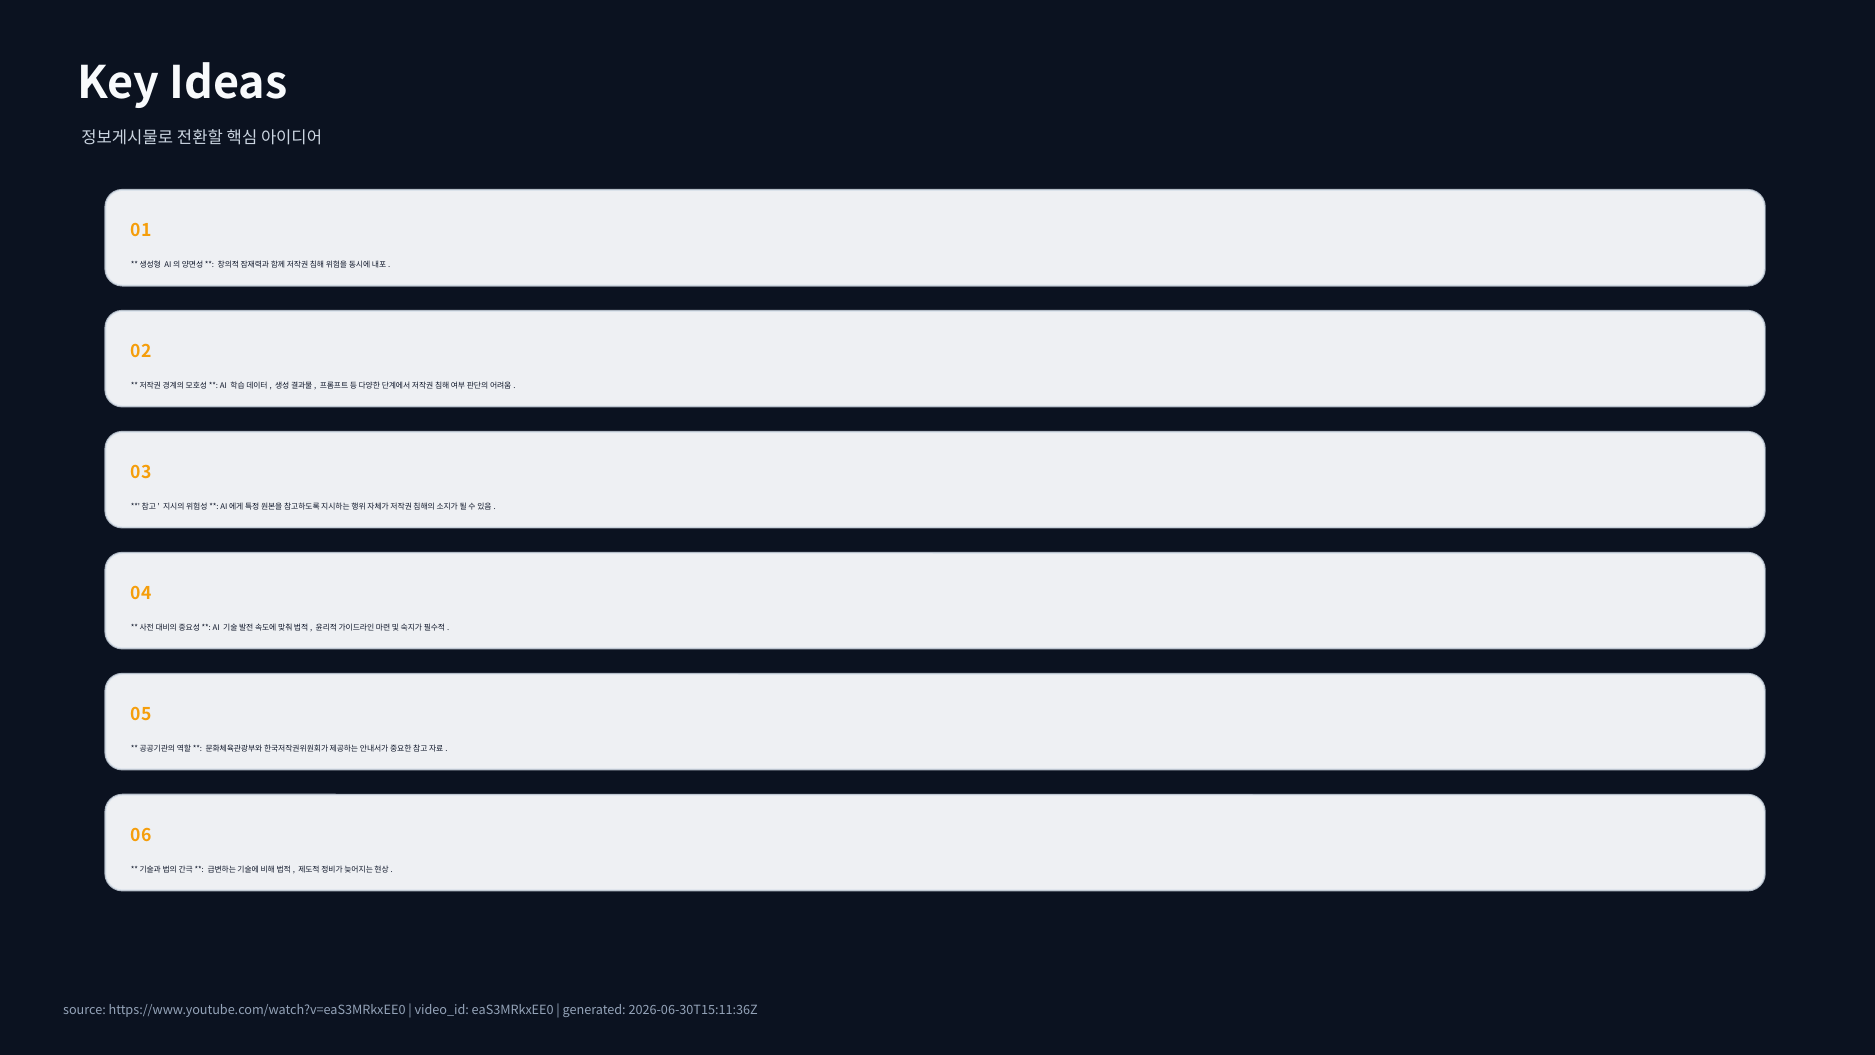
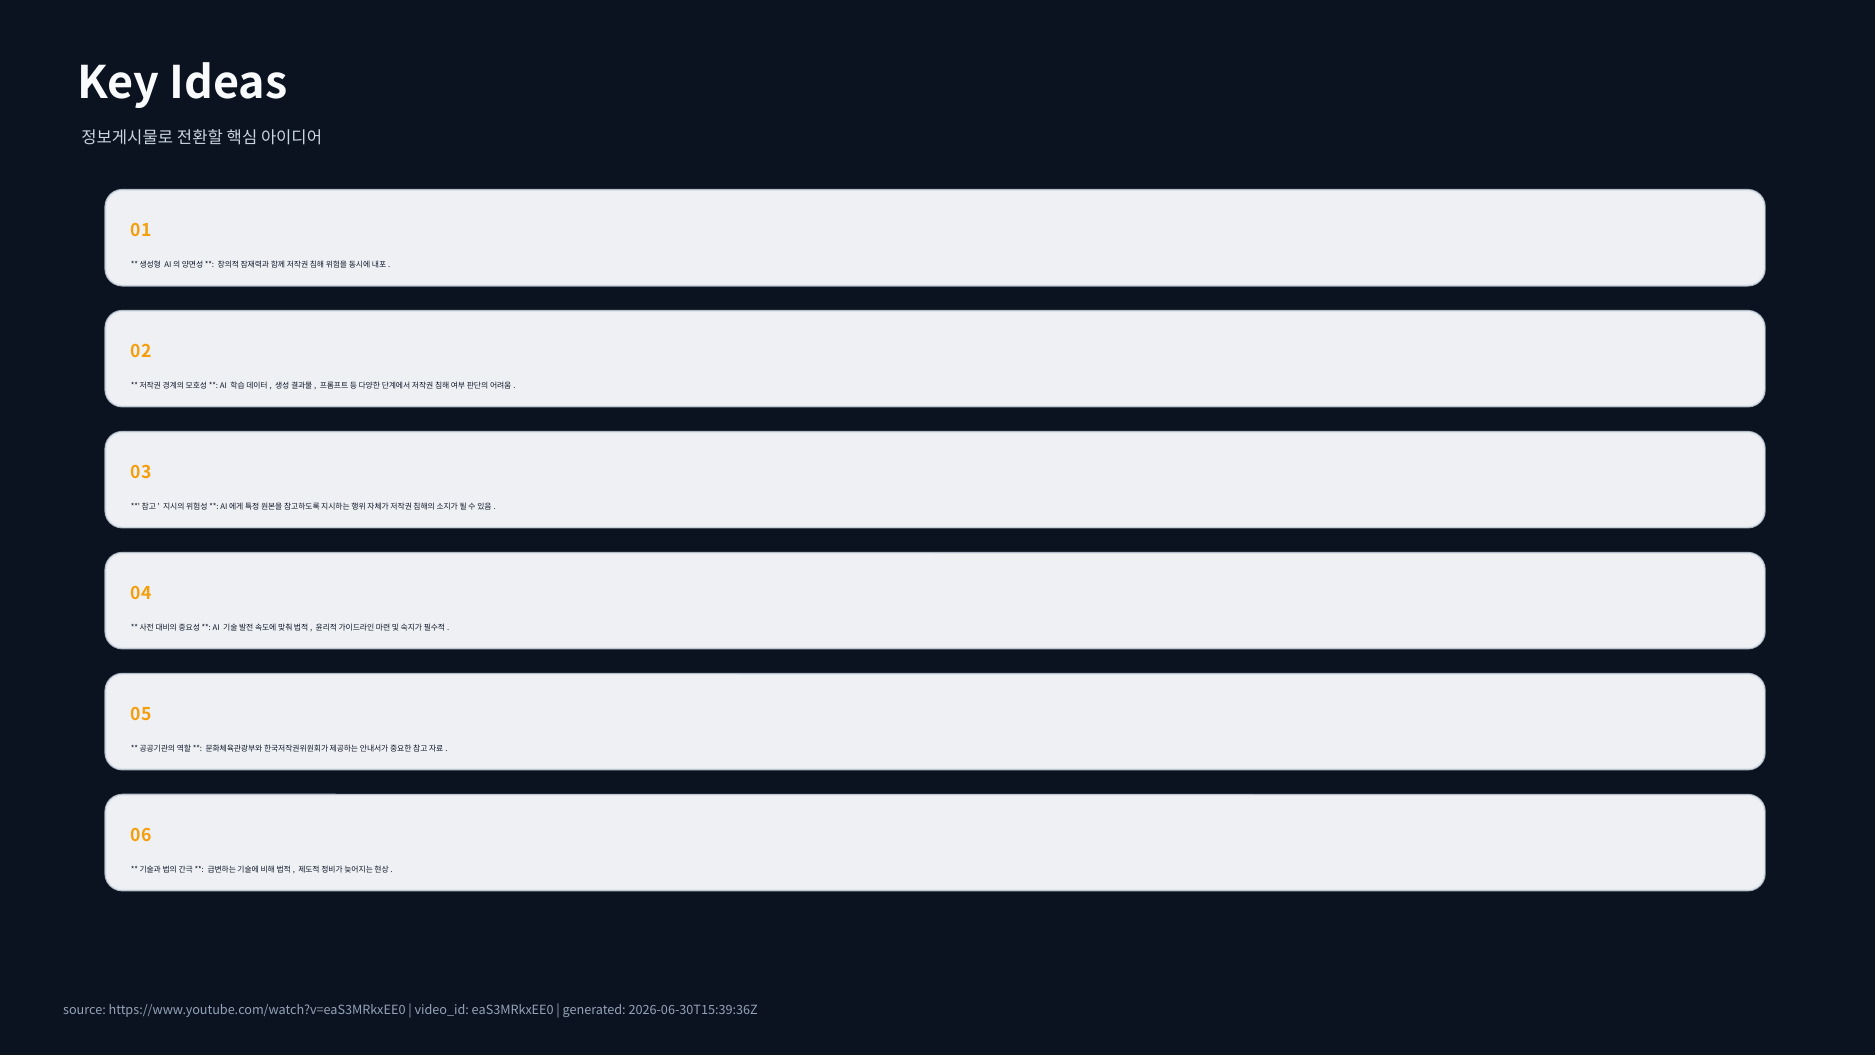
2026-06-30T15:11:36Z: 2026-06-30T15:11:36Z -> 2026-06-30T15:39:36Z (693, 1010)
